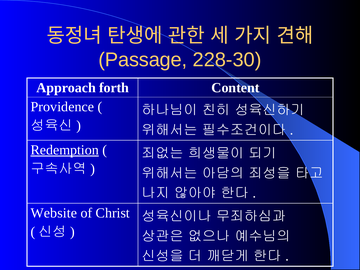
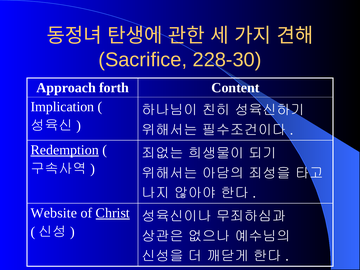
Passage: Passage -> Sacrifice (143, 60)
Providence: Providence -> Implication (62, 107)
Christ underline: none -> present (113, 213)
